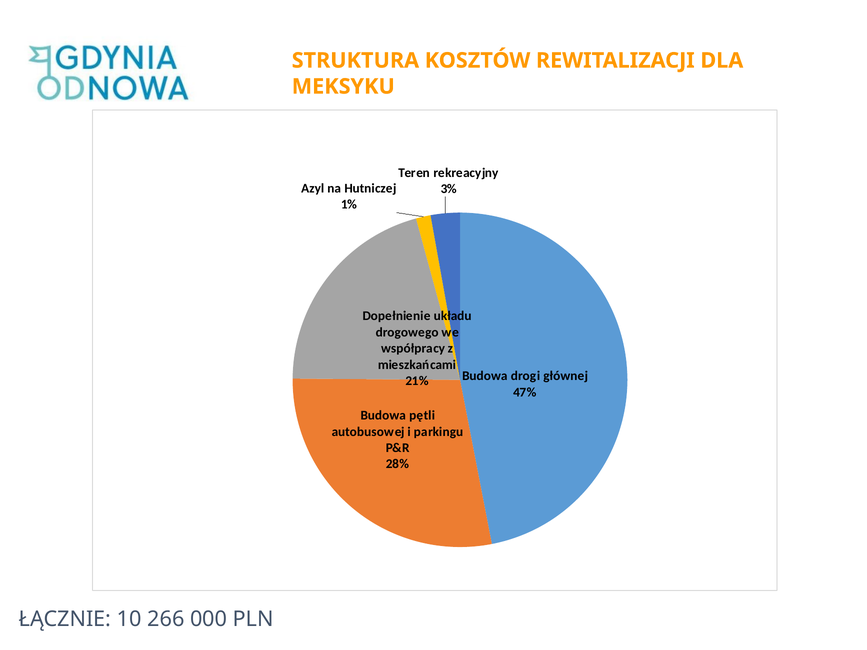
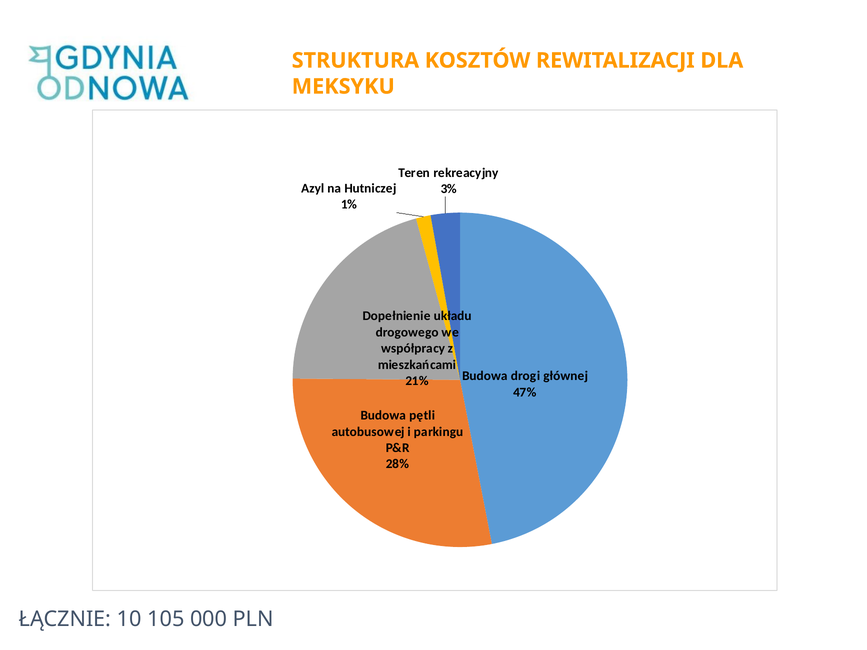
266: 266 -> 105 (166, 620)
